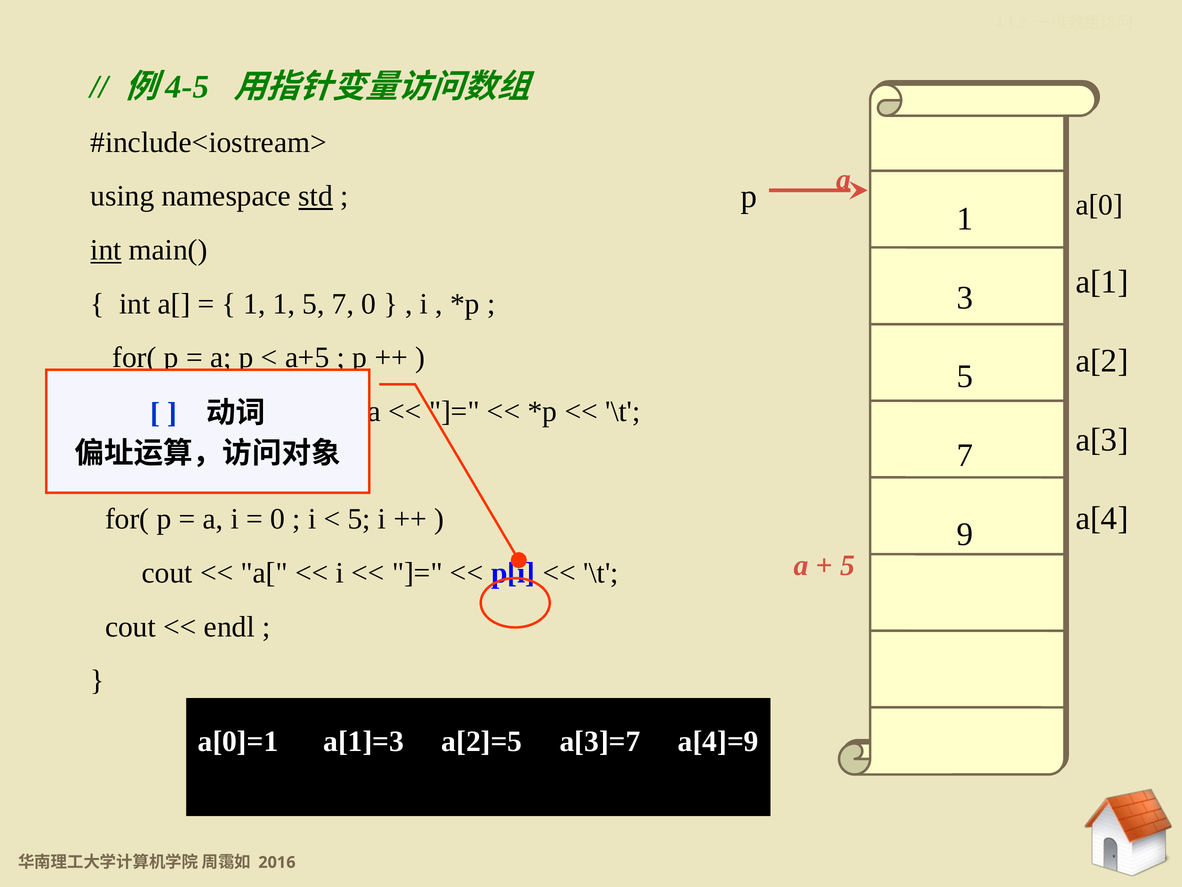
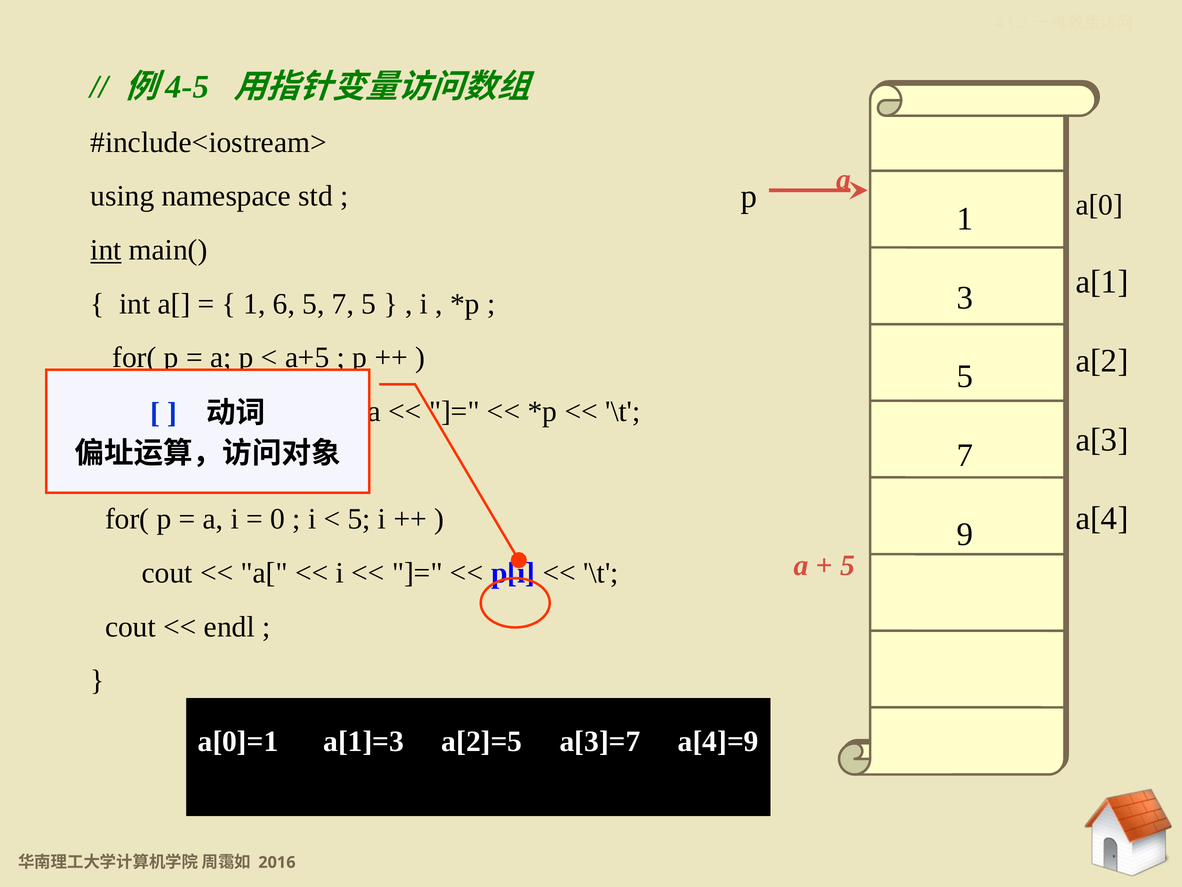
std underline: present -> none (316, 196)
1 1: 1 -> 6 (284, 304)
7 0: 0 -> 5 (369, 304)
